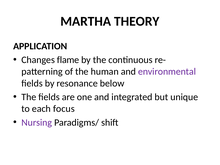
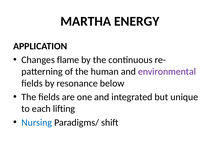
THEORY: THEORY -> ENERGY (137, 21)
focus: focus -> lifting (64, 109)
Nursing colour: purple -> blue (37, 122)
